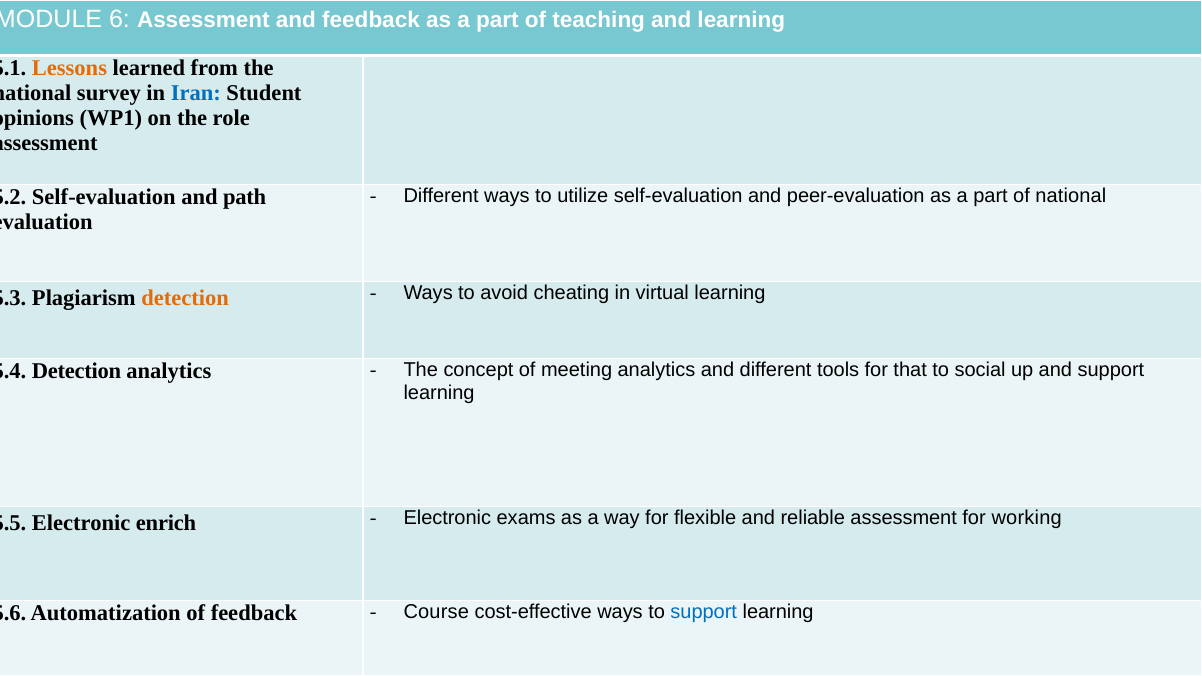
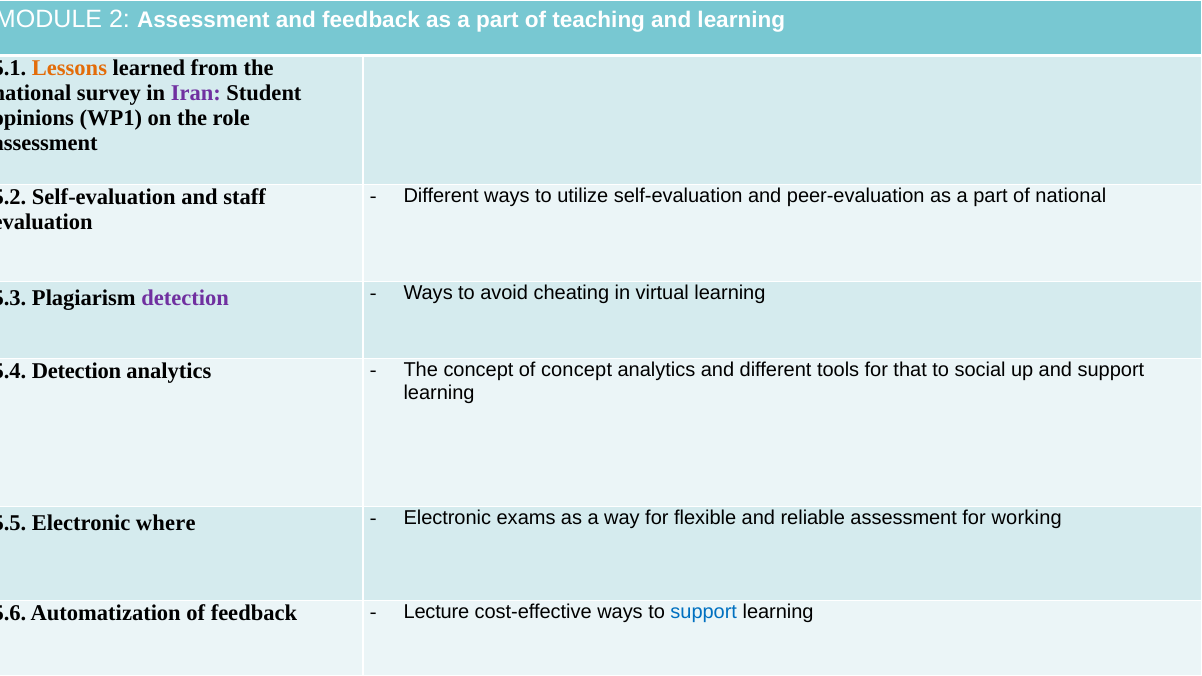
6: 6 -> 2 (119, 19)
Iran colour: blue -> purple (196, 93)
path: path -> staff (245, 197)
detection colour: orange -> purple (185, 298)
of meeting: meeting -> concept (577, 370)
enrich: enrich -> where (166, 523)
Course: Course -> Lecture (436, 612)
